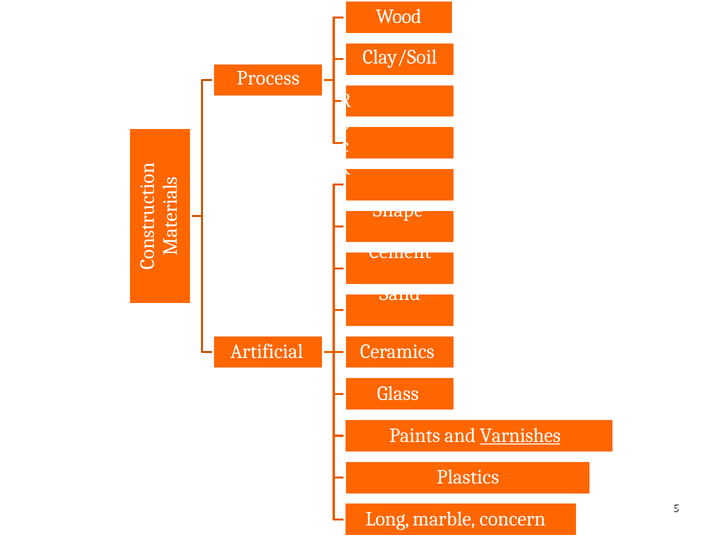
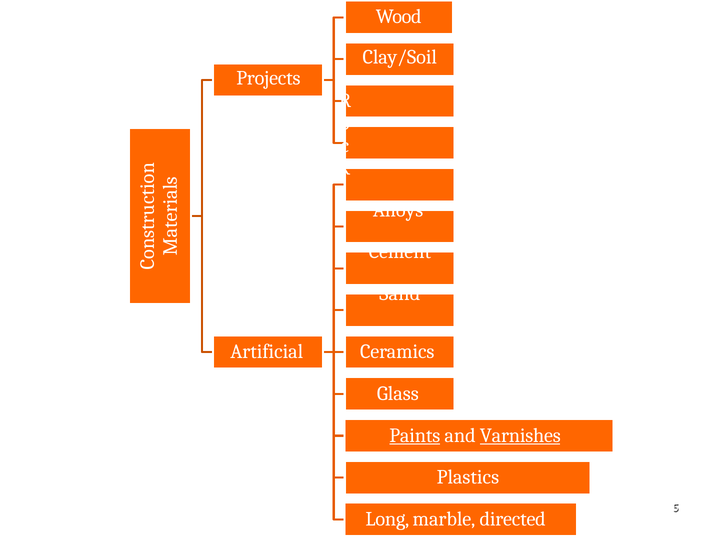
Process: Process -> Projects (268, 78)
Shape: Shape -> Alloys (398, 210)
Paints underline: none -> present (415, 435)
concern: concern -> directed (513, 519)
